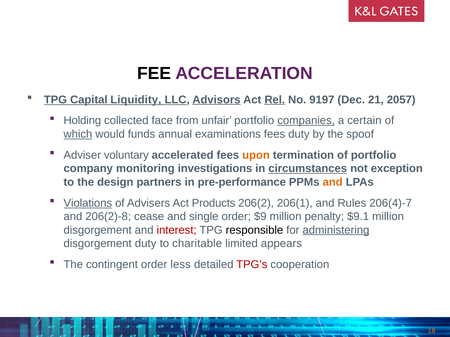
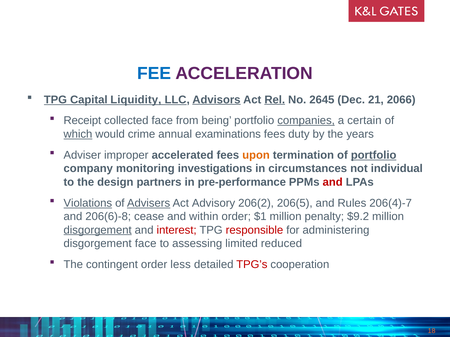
FEE colour: black -> blue (154, 74)
9197: 9197 -> 2645 (322, 100)
2057: 2057 -> 2066 (401, 100)
Holding: Holding -> Receipt (82, 121)
unfair: unfair -> being (217, 121)
funds: funds -> crime (142, 134)
spoof: spoof -> years (360, 134)
voluntary: voluntary -> improper (126, 155)
portfolio underline: none -> present (374, 155)
circumstances underline: present -> none (308, 169)
exception: exception -> individual (397, 169)
and colour: orange -> red (333, 182)
Advisers underline: none -> present (149, 203)
Products: Products -> Advisory (214, 203)
206(1: 206(1 -> 206(5 (295, 203)
206(2)-8: 206(2)-8 -> 206(6)-8 (108, 217)
single: single -> within (204, 217)
$9: $9 -> $1 (260, 217)
$9.1: $9.1 -> $9.2 (358, 217)
disgorgement underline: none -> present (98, 230)
responsible colour: black -> red (254, 230)
administering underline: present -> none (336, 230)
disgorgement duty: duty -> face (146, 244)
charitable: charitable -> assessing (197, 244)
appears: appears -> reduced (281, 244)
